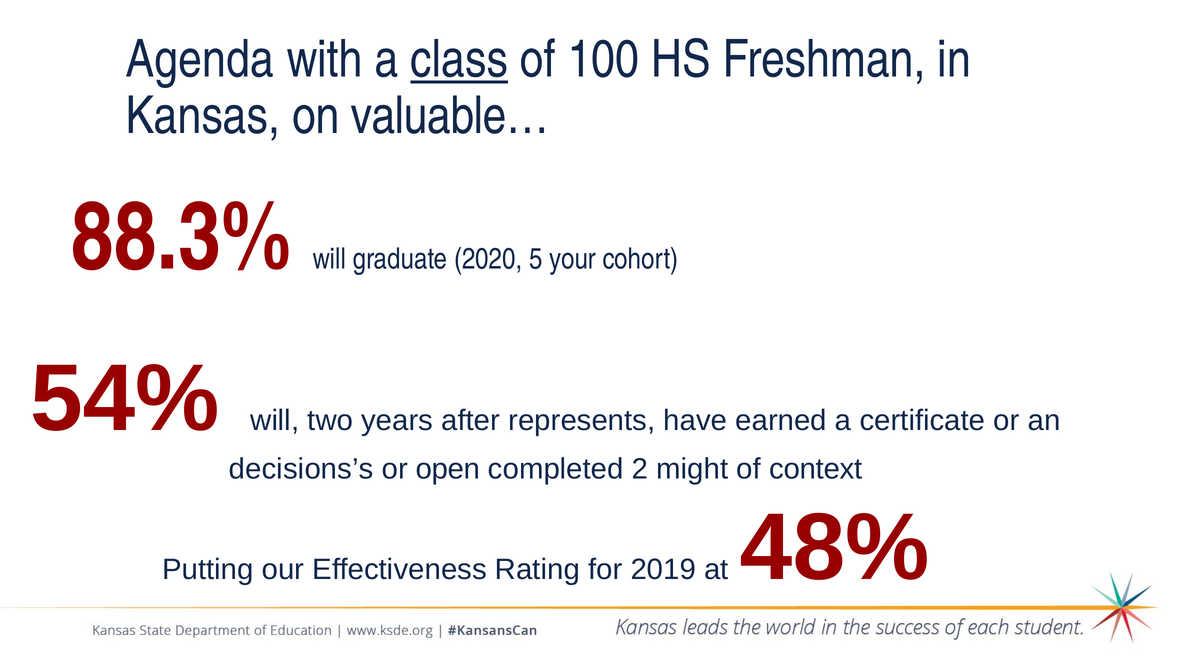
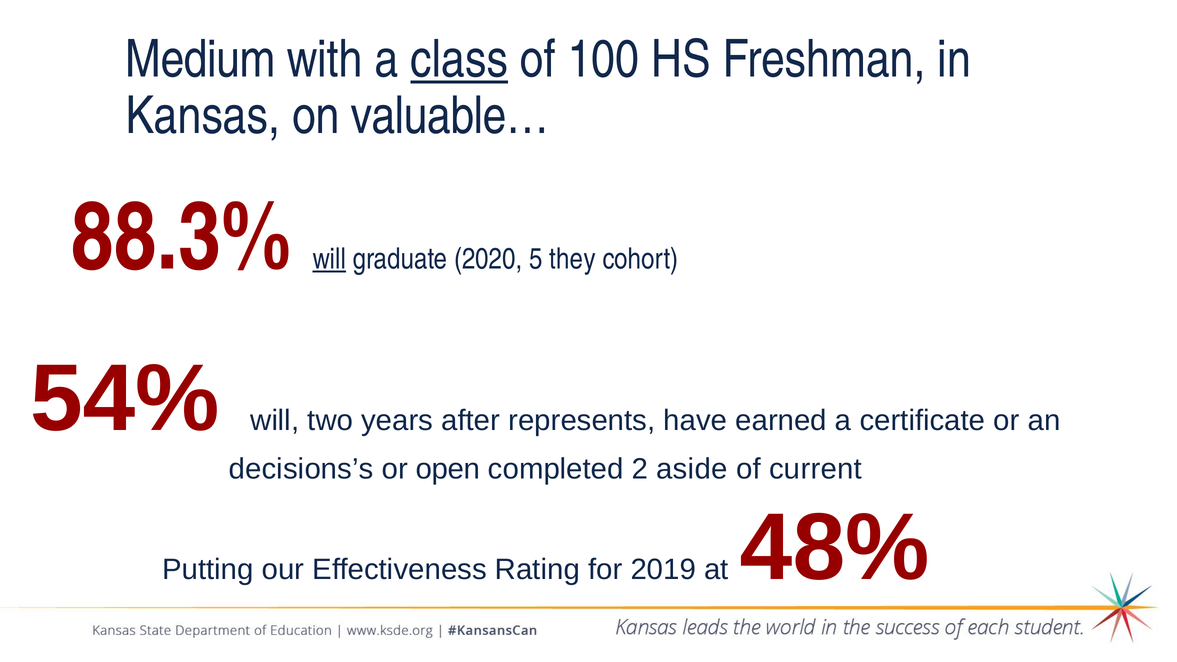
Agenda: Agenda -> Medium (200, 60)
will underline: none -> present (329, 259)
your: your -> they (572, 259)
might: might -> aside (692, 469)
context: context -> current (815, 469)
